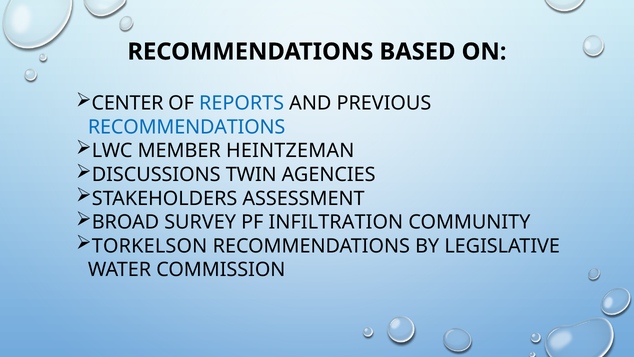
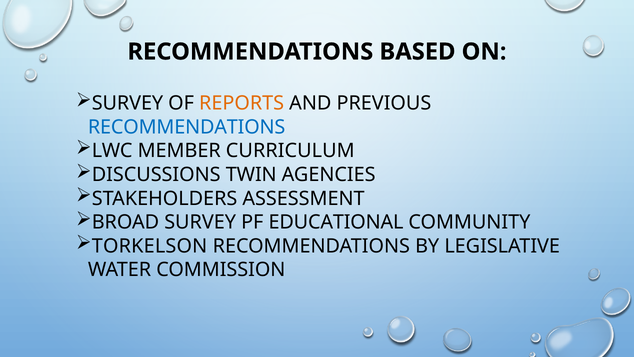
CENTER: CENTER -> SURVEY (127, 103)
REPORTS colour: blue -> orange (242, 103)
HEINTZEMAN: HEINTZEMAN -> CURRICULUM (290, 151)
INFILTRATION: INFILTRATION -> EDUCATIONAL (336, 222)
